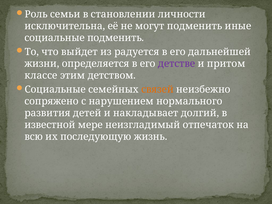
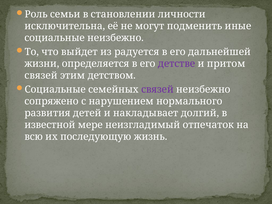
социальные подменить: подменить -> неизбежно (116, 38)
классе: классе -> связей (41, 75)
связей colour: orange -> purple (157, 90)
